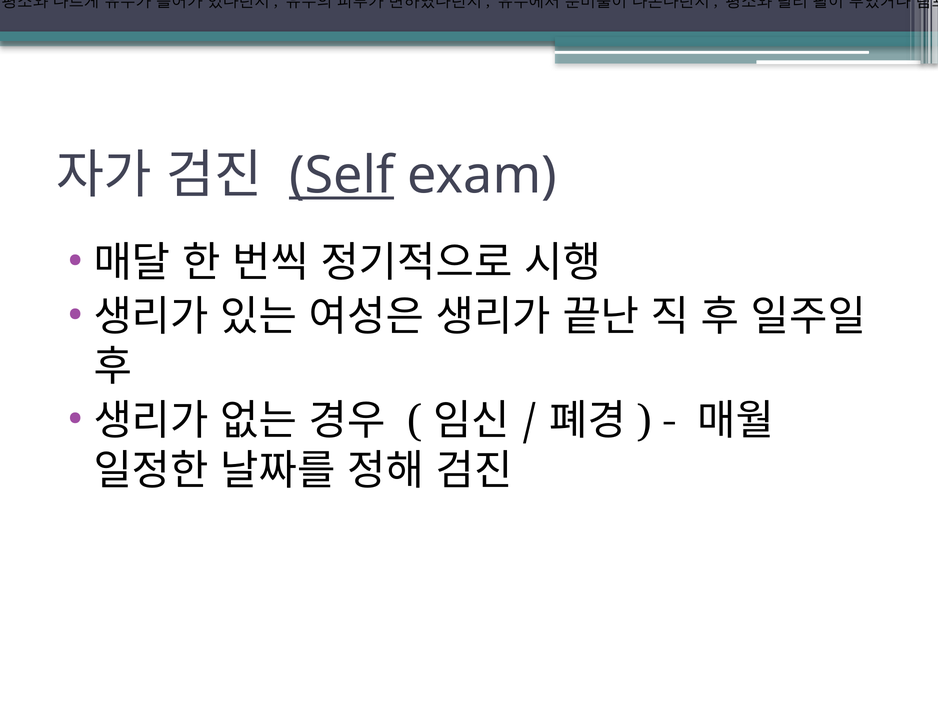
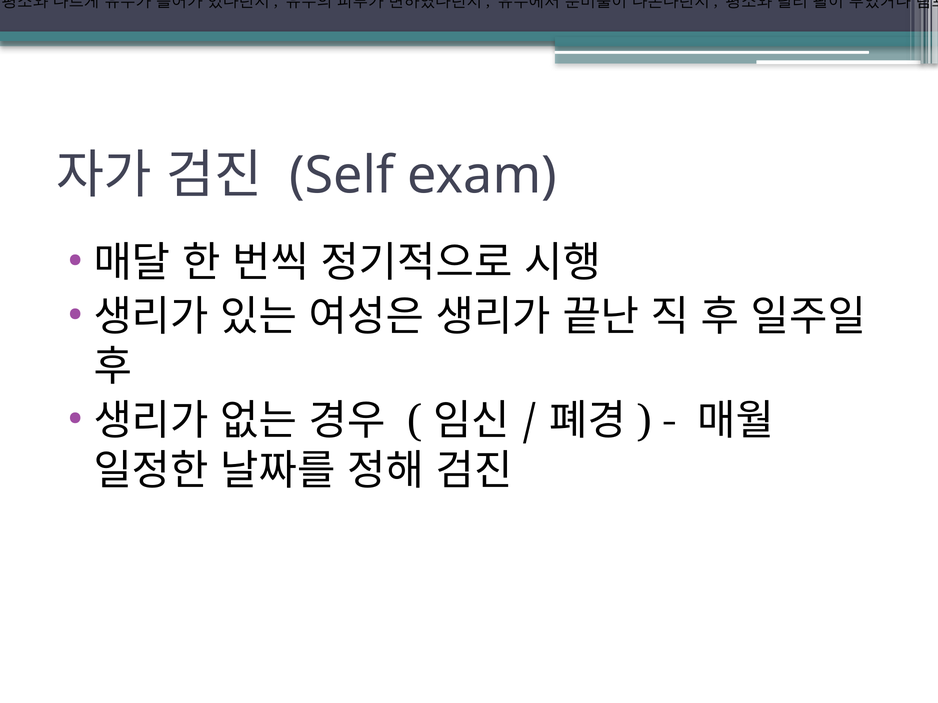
Self underline: present -> none (342, 176)
